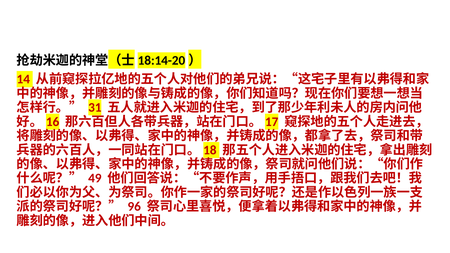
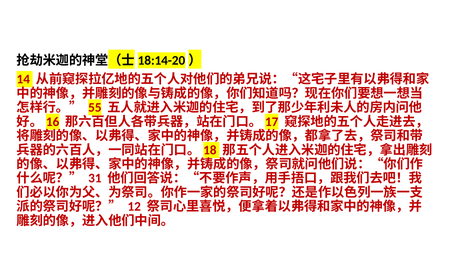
31: 31 -> 55 (95, 108)
49: 49 -> 31 (95, 178)
96: 96 -> 12 (134, 207)
